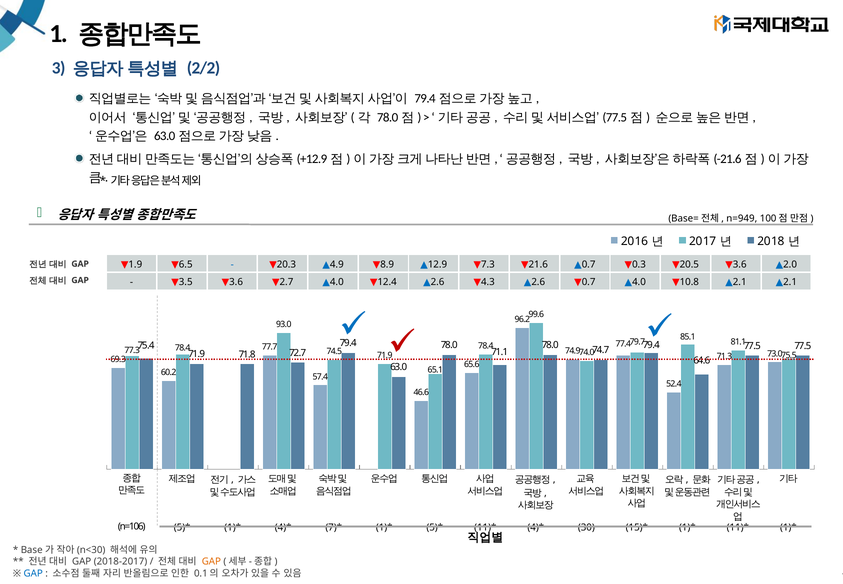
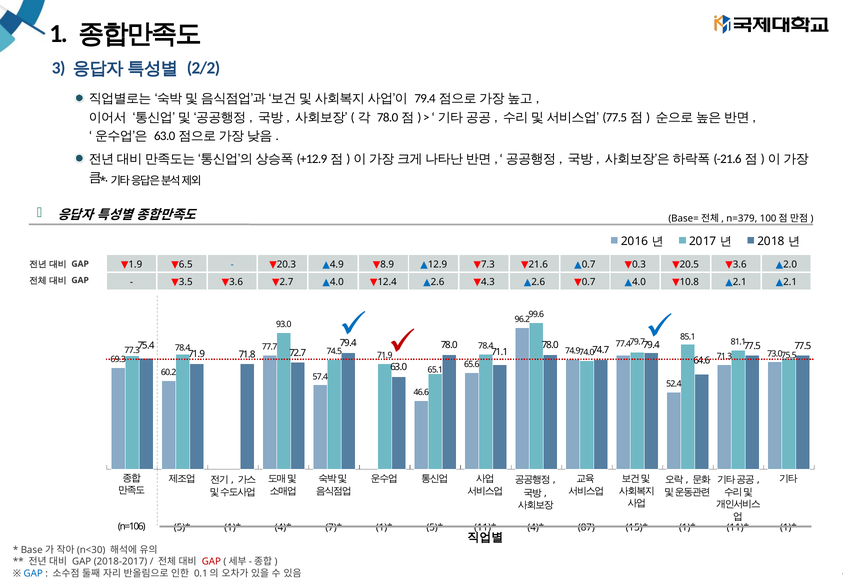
n=949: n=949 -> n=379 (742, 218)
30: 30 -> 87 (586, 527)
GAP colour: orange -> red (211, 561)
